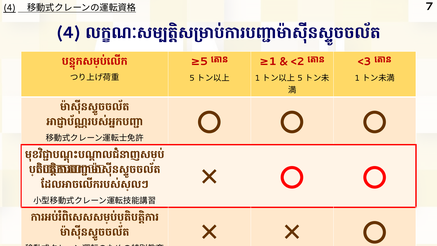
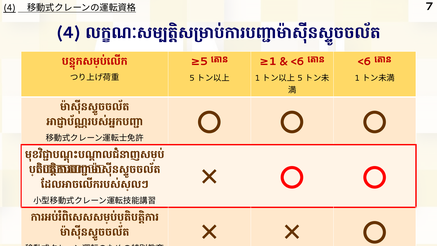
<2: <2 -> <6 (298, 61)
<3: <3 -> <6 (365, 61)
